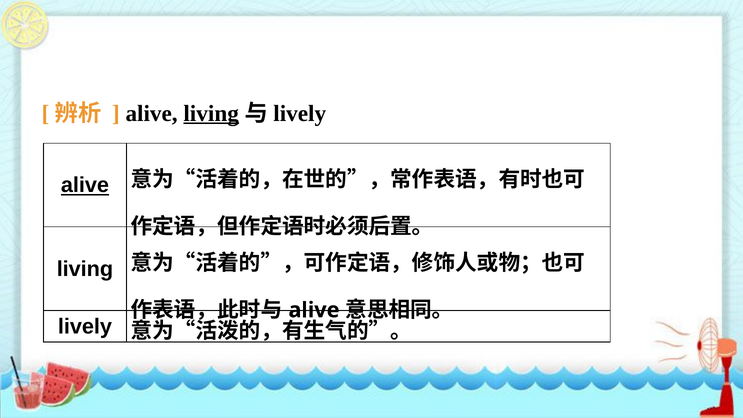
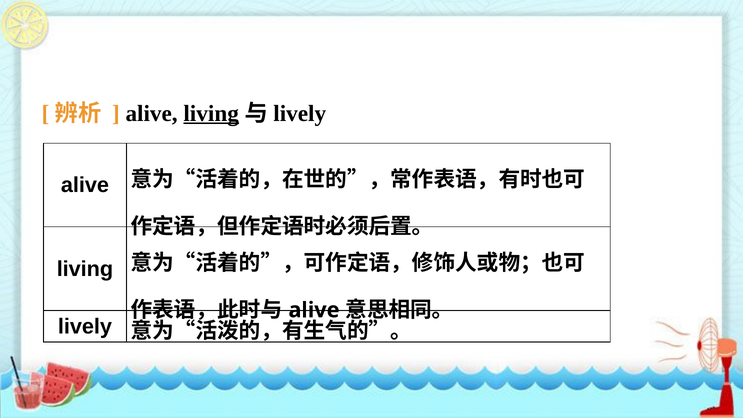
alive underline: present -> none (85, 185)
